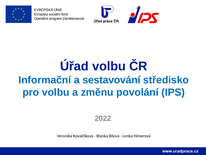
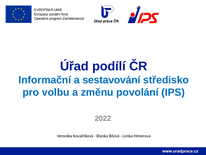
Úřad volbu: volbu -> podílí (109, 66)
